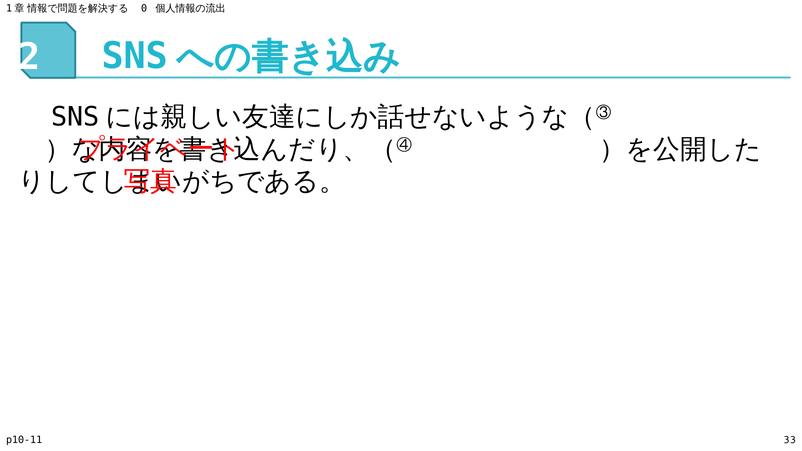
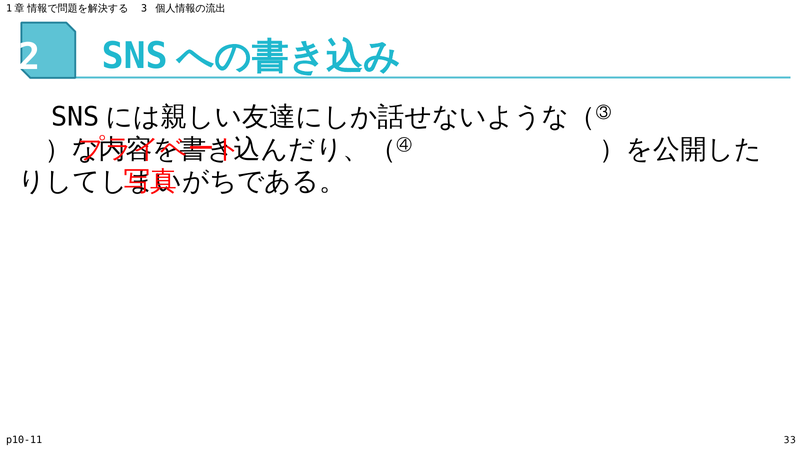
0: 0 -> 3 (144, 8)
